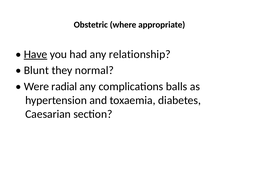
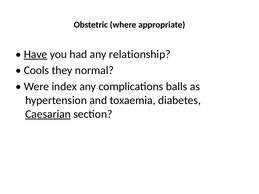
Blunt: Blunt -> Cools (36, 70)
radial: radial -> index (64, 87)
Caesarian underline: none -> present (48, 114)
